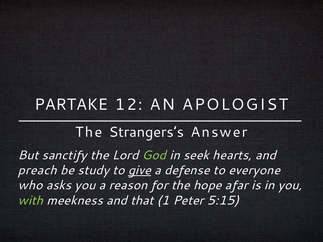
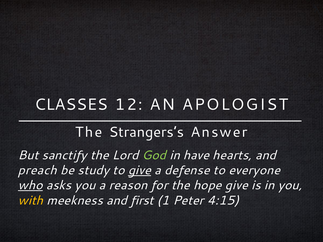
PARTAKE: PARTAKE -> CLASSES (71, 105)
seek: seek -> have (196, 155)
who underline: none -> present (30, 186)
hope afar: afar -> give (237, 186)
with colour: light green -> yellow (31, 201)
that: that -> first (142, 201)
5:15: 5:15 -> 4:15 (223, 201)
